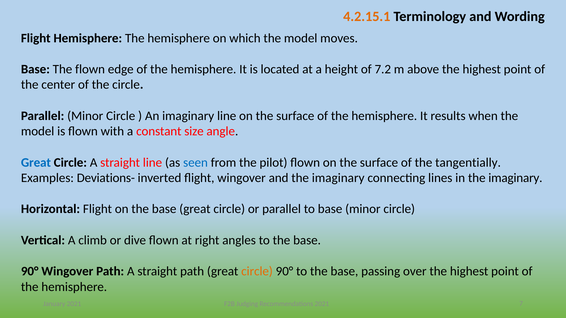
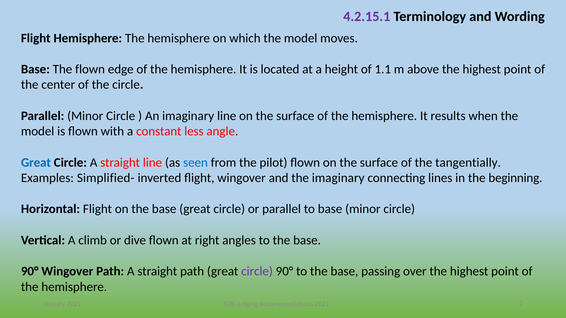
4.2.15.1 colour: orange -> purple (367, 17)
7.2: 7.2 -> 1.1 (383, 69)
size: size -> less (194, 131)
Deviations-: Deviations- -> Simplified- (106, 178)
in the imaginary: imaginary -> beginning (515, 178)
circle colour: orange -> purple (257, 272)
